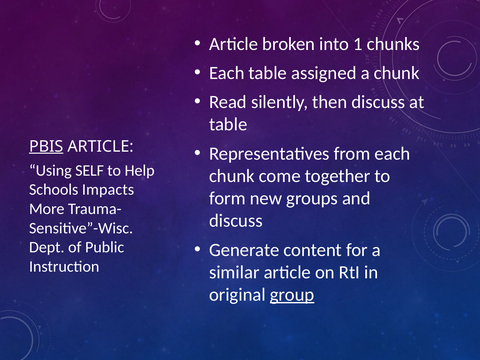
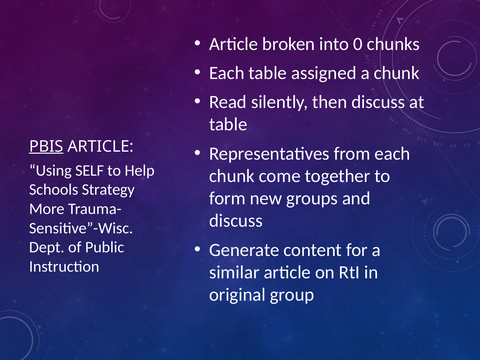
1: 1 -> 0 (358, 44)
Impacts: Impacts -> Strategy (108, 190)
group underline: present -> none (292, 295)
